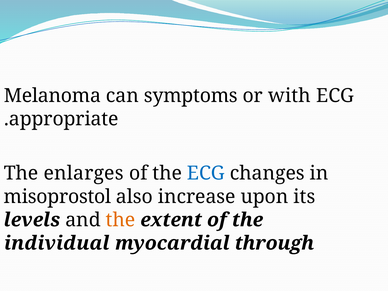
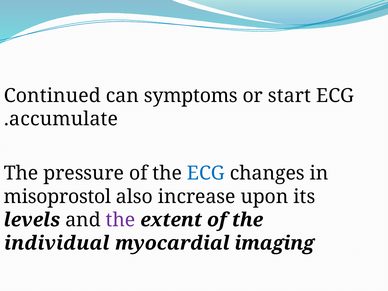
Melanoma: Melanoma -> Continued (52, 96)
with: with -> start (289, 96)
appropriate: appropriate -> accumulate (64, 119)
enlarges: enlarges -> pressure (84, 173)
the colour: orange -> purple (120, 220)
through: through -> imaging (274, 243)
